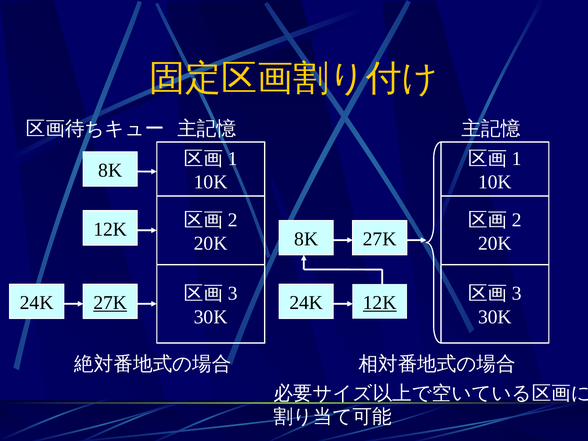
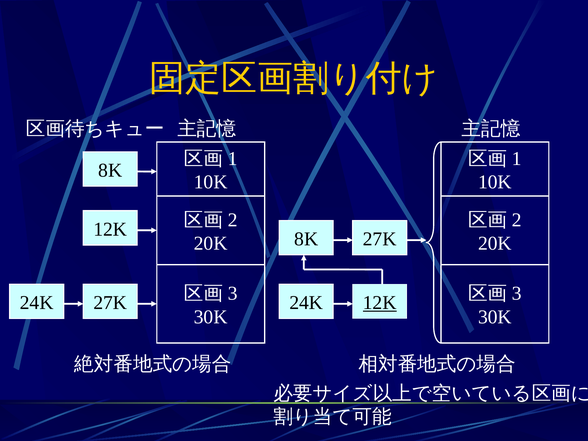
27K underline: present -> none (110, 303)
